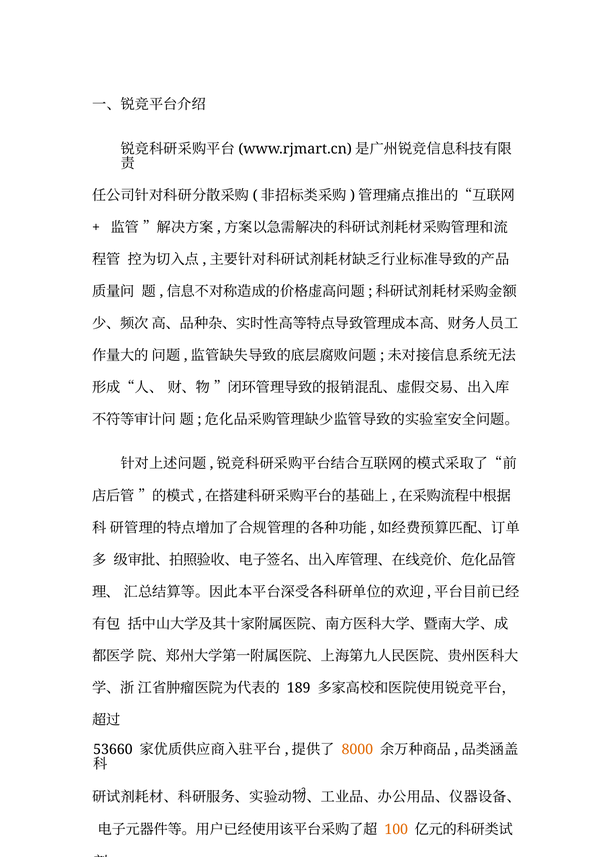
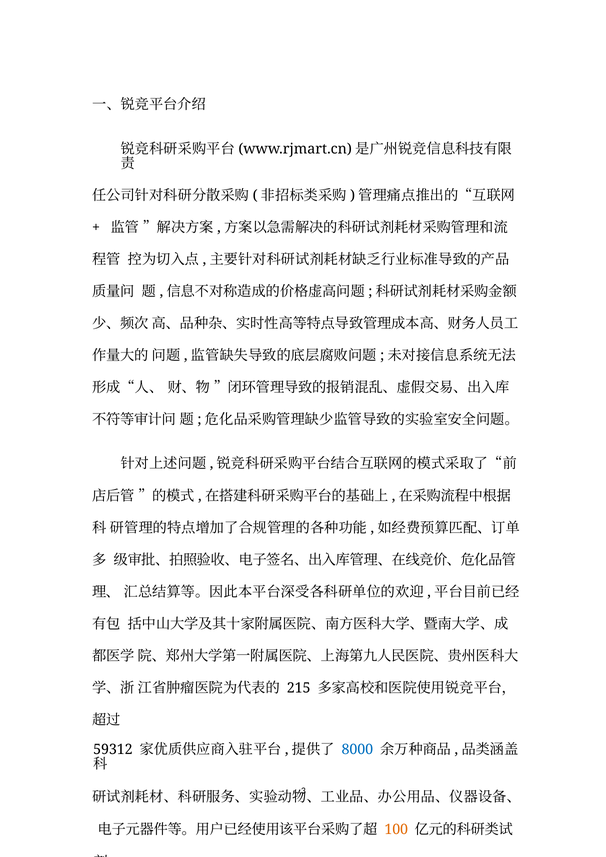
189: 189 -> 215 (299, 688)
53660: 53660 -> 59312 (113, 750)
8000 colour: orange -> blue (357, 750)
